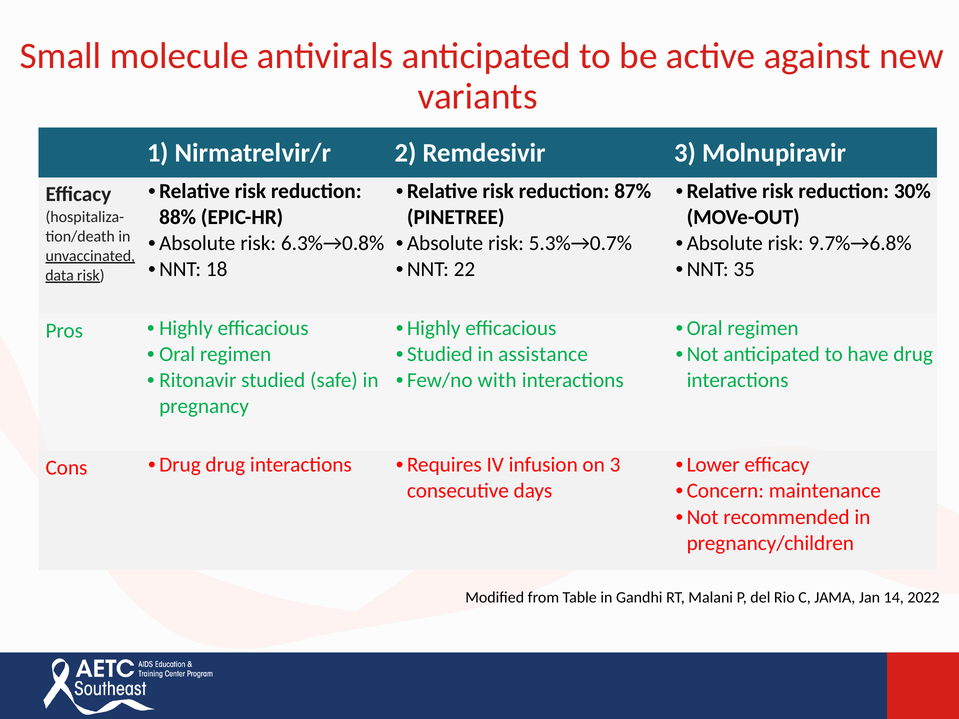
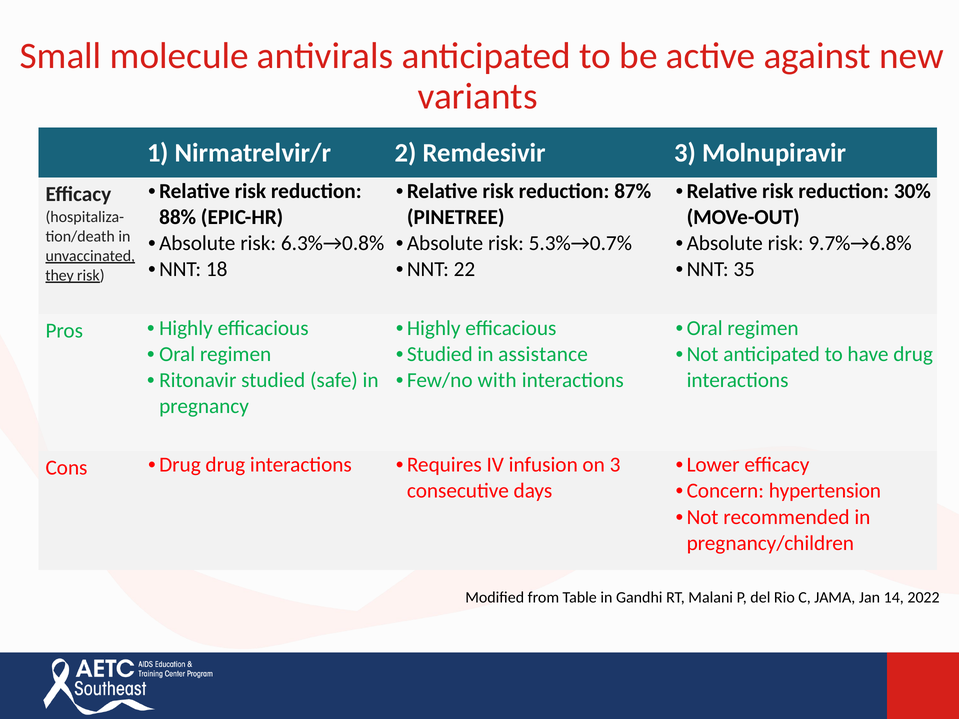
data: data -> they (60, 275)
maintenance: maintenance -> hypertension (825, 491)
